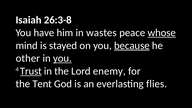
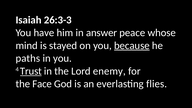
26:3-8: 26:3-8 -> 26:3-3 (58, 20)
wastes: wastes -> answer (102, 33)
whose underline: present -> none (162, 33)
other: other -> paths (28, 58)
you underline: present -> none (62, 58)
Tent: Tent -> Face (42, 84)
